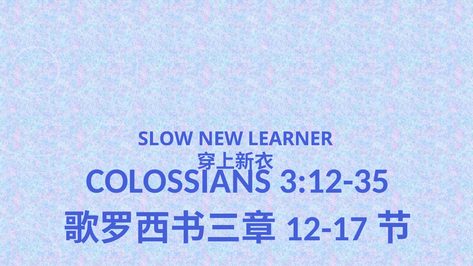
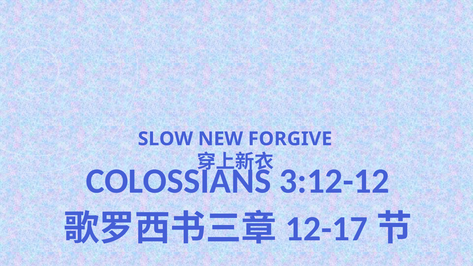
LEARNER: LEARNER -> FORGIVE (290, 139)
3:12-35: 3:12-35 -> 3:12-12 (334, 181)
